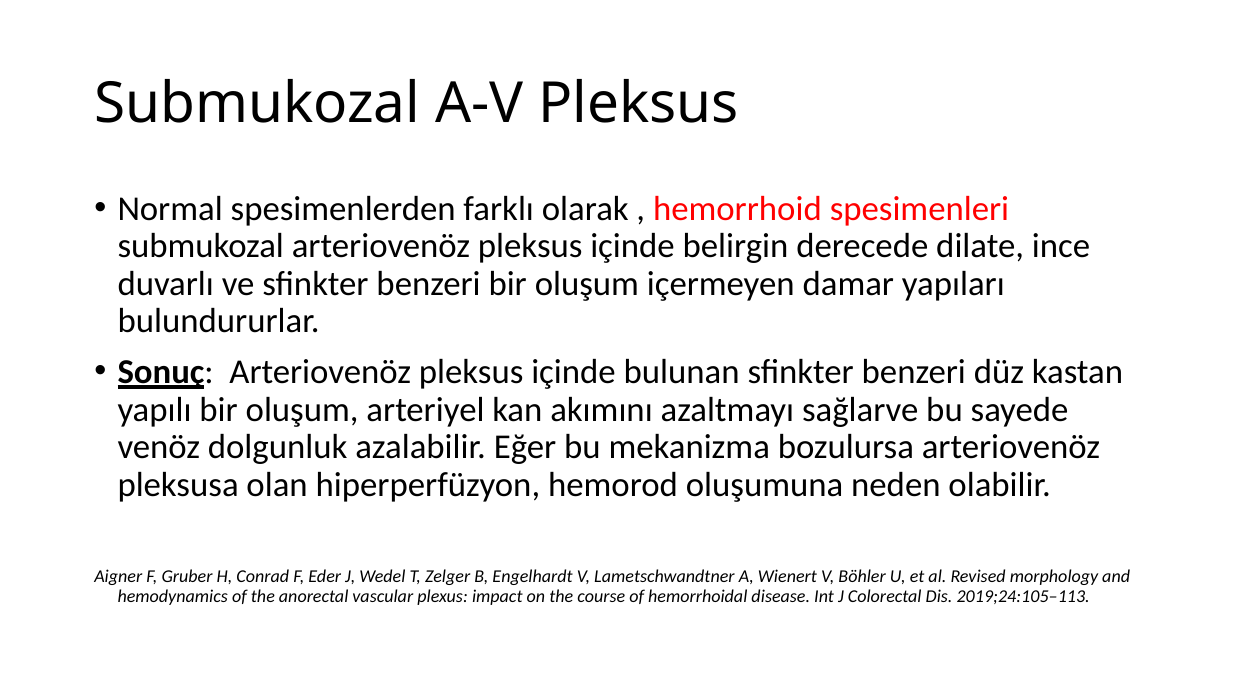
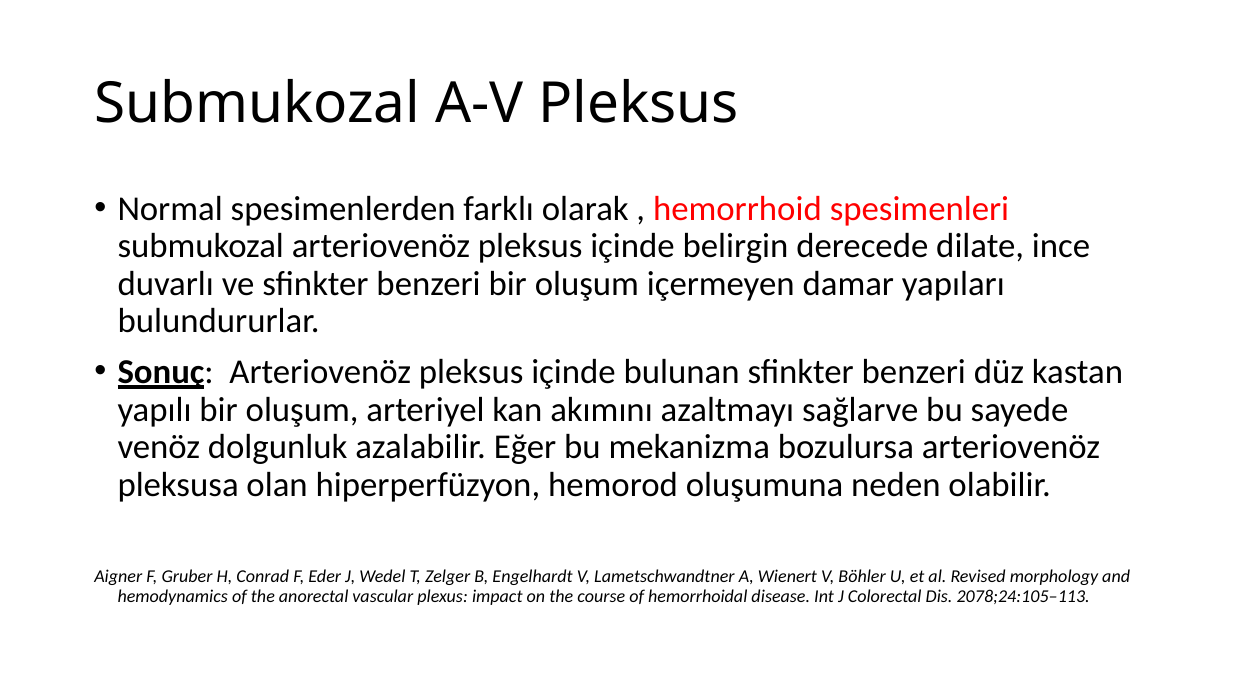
2019;24:105–113: 2019;24:105–113 -> 2078;24:105–113 (1023, 596)
